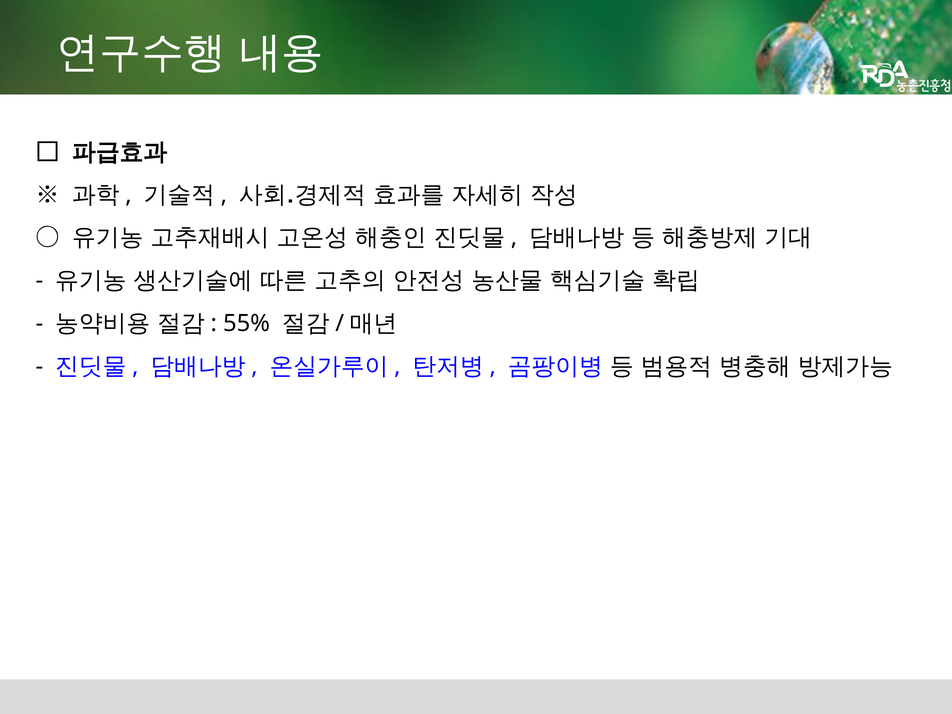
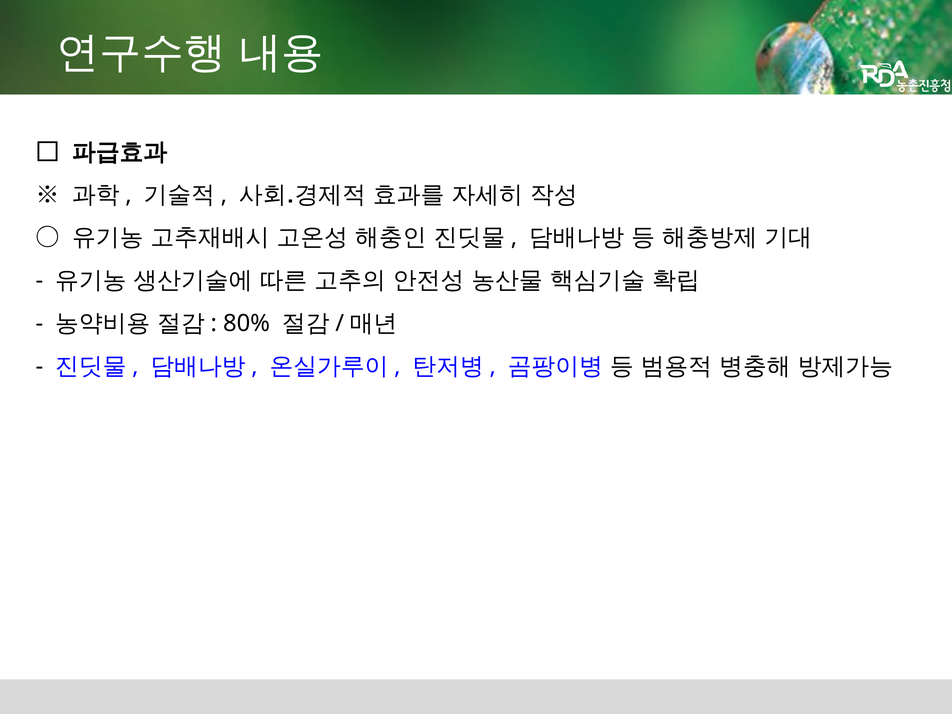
55%: 55% -> 80% (247, 323)
